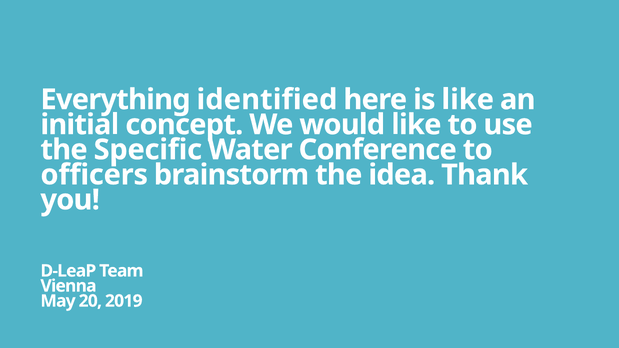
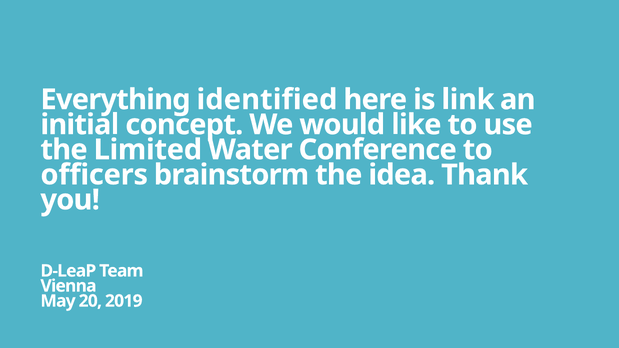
is like: like -> link (468, 100)
Specific: Specific -> Limited (148, 150)
